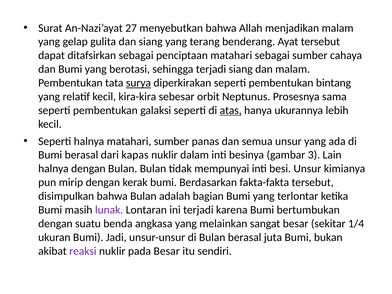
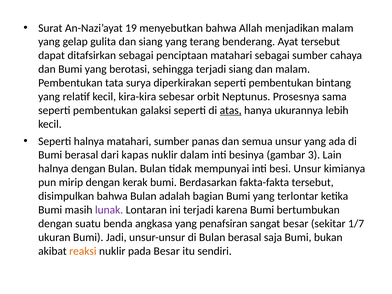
27: 27 -> 19 (131, 28)
surya underline: present -> none (138, 83)
melainkan: melainkan -> penafsiran (223, 224)
1/4: 1/4 -> 1/7 (356, 224)
juta: juta -> saja (273, 237)
reaksi colour: purple -> orange (83, 251)
